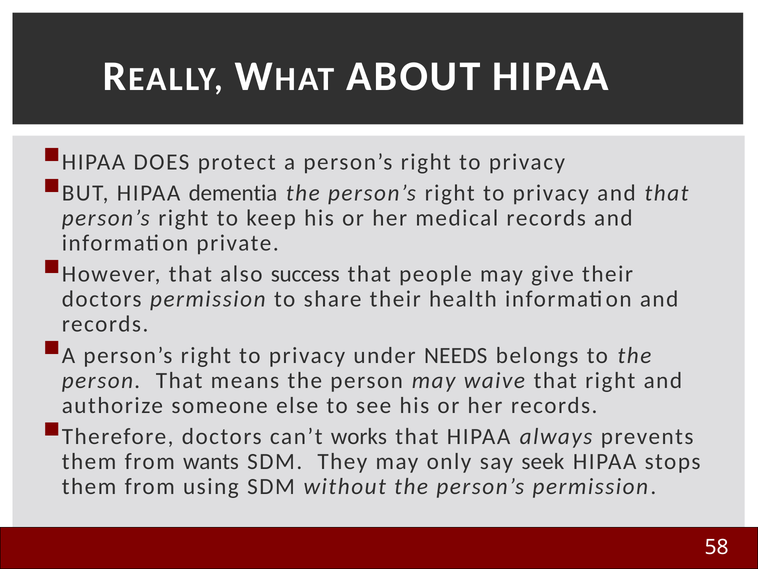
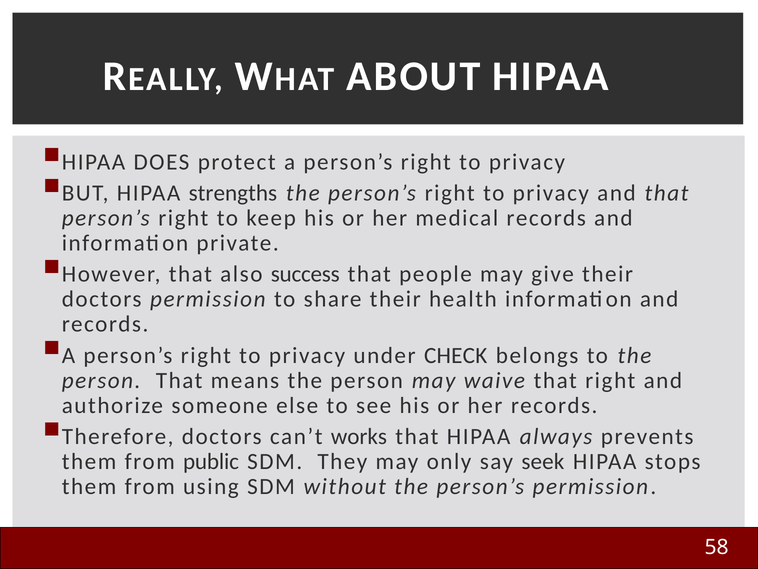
dementia: dementia -> strengths (233, 193)
NEEDS: NEEDS -> CHECK (456, 355)
wants: wants -> public (211, 461)
